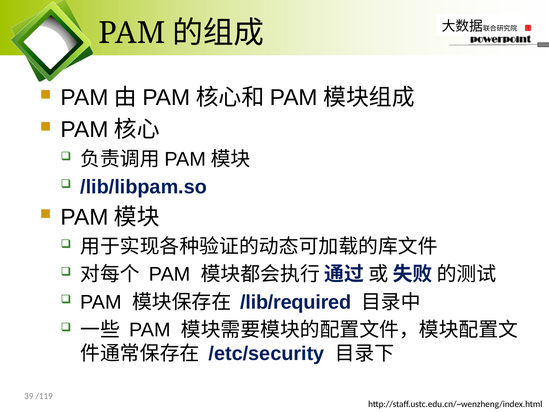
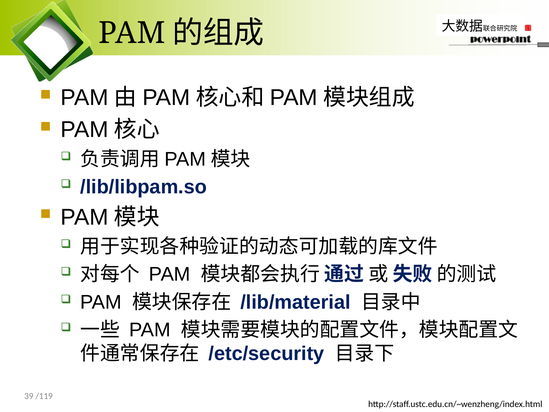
/lib/required: /lib/required -> /lib/material (296, 302)
